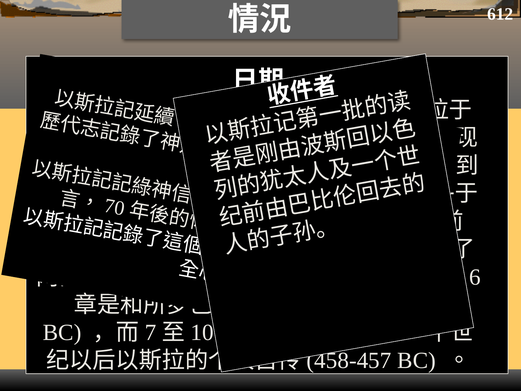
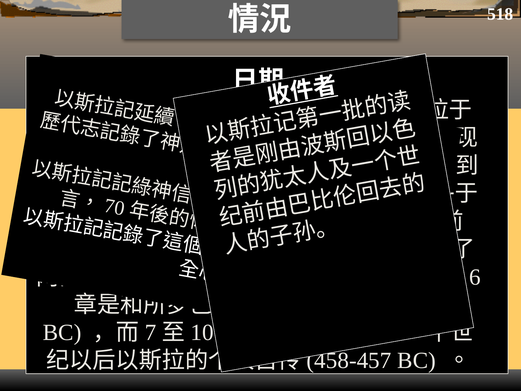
612: 612 -> 518 (500, 14)
